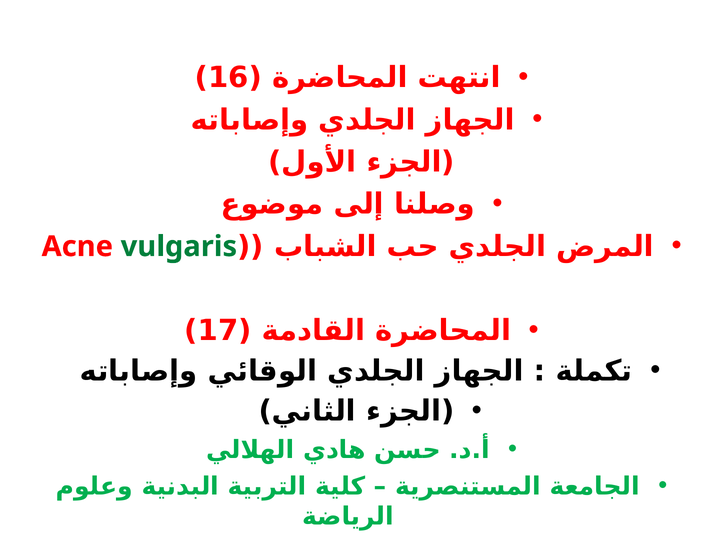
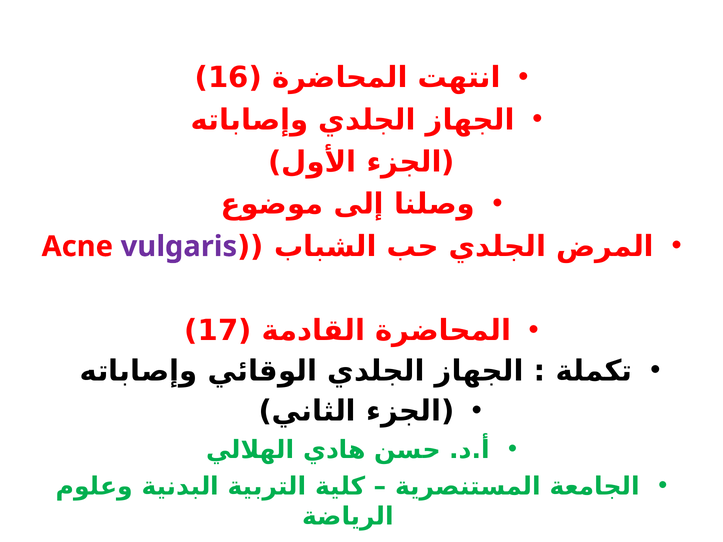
vulgaris colour: green -> purple (179, 247)
